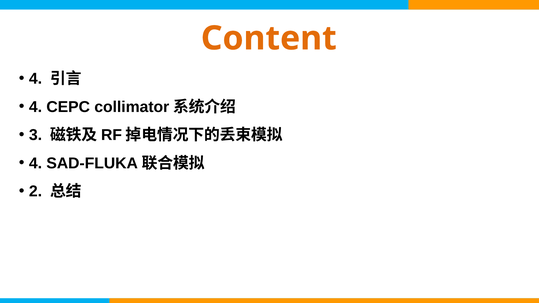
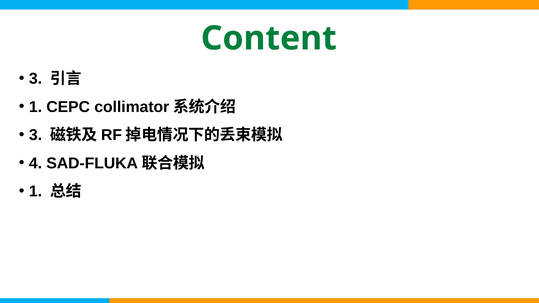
Content colour: orange -> green (269, 38)
4: 4 -> 3 (36, 79)
4: 4 -> 1 (36, 107)
2: 2 -> 1 (36, 192)
